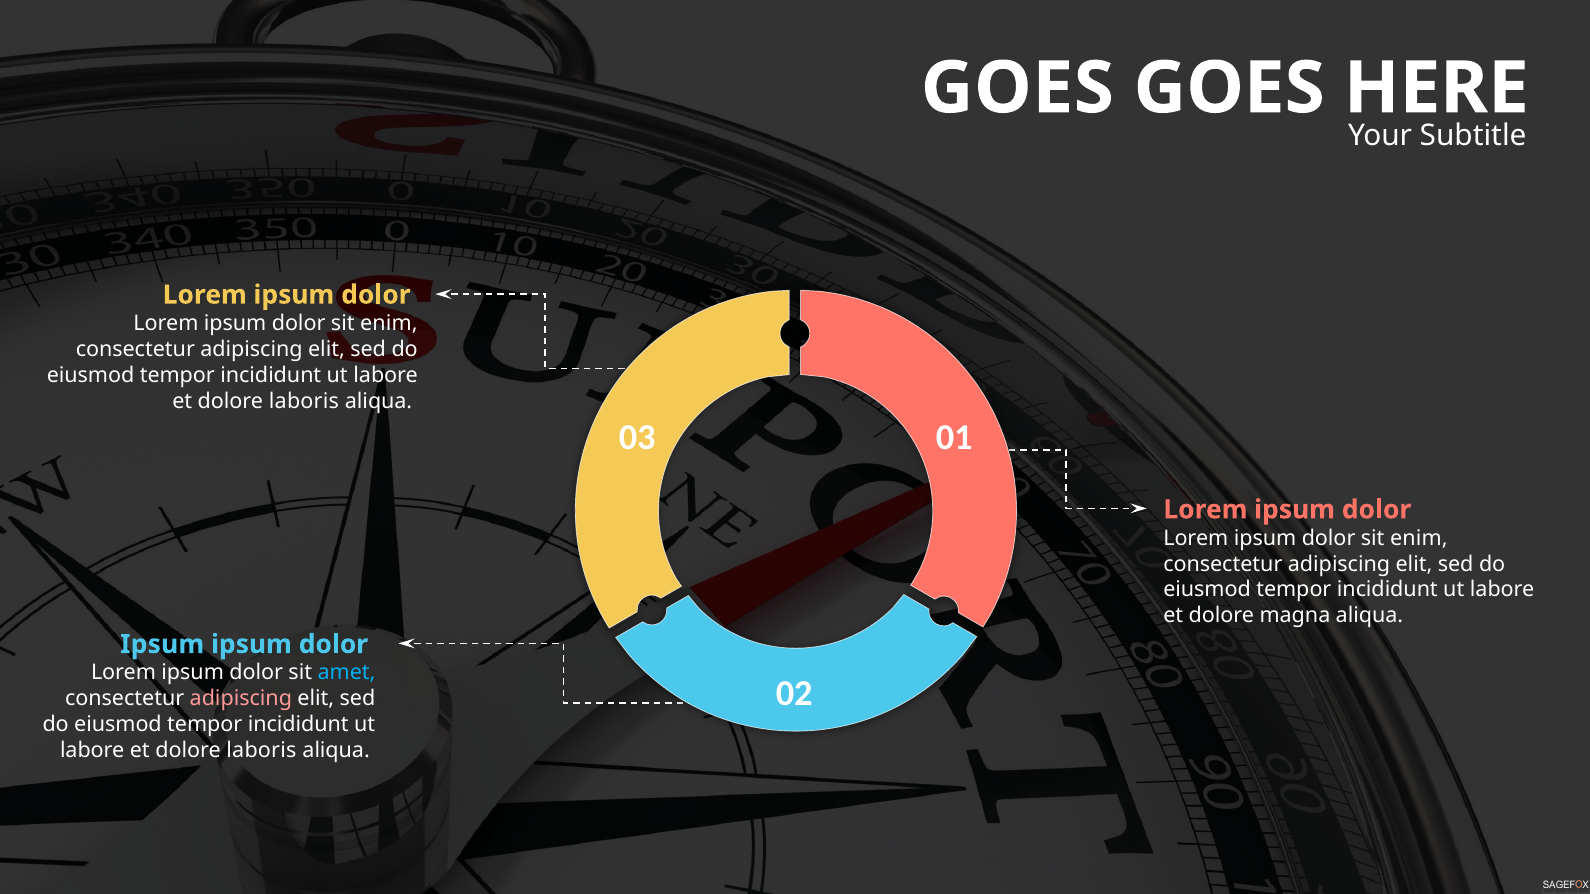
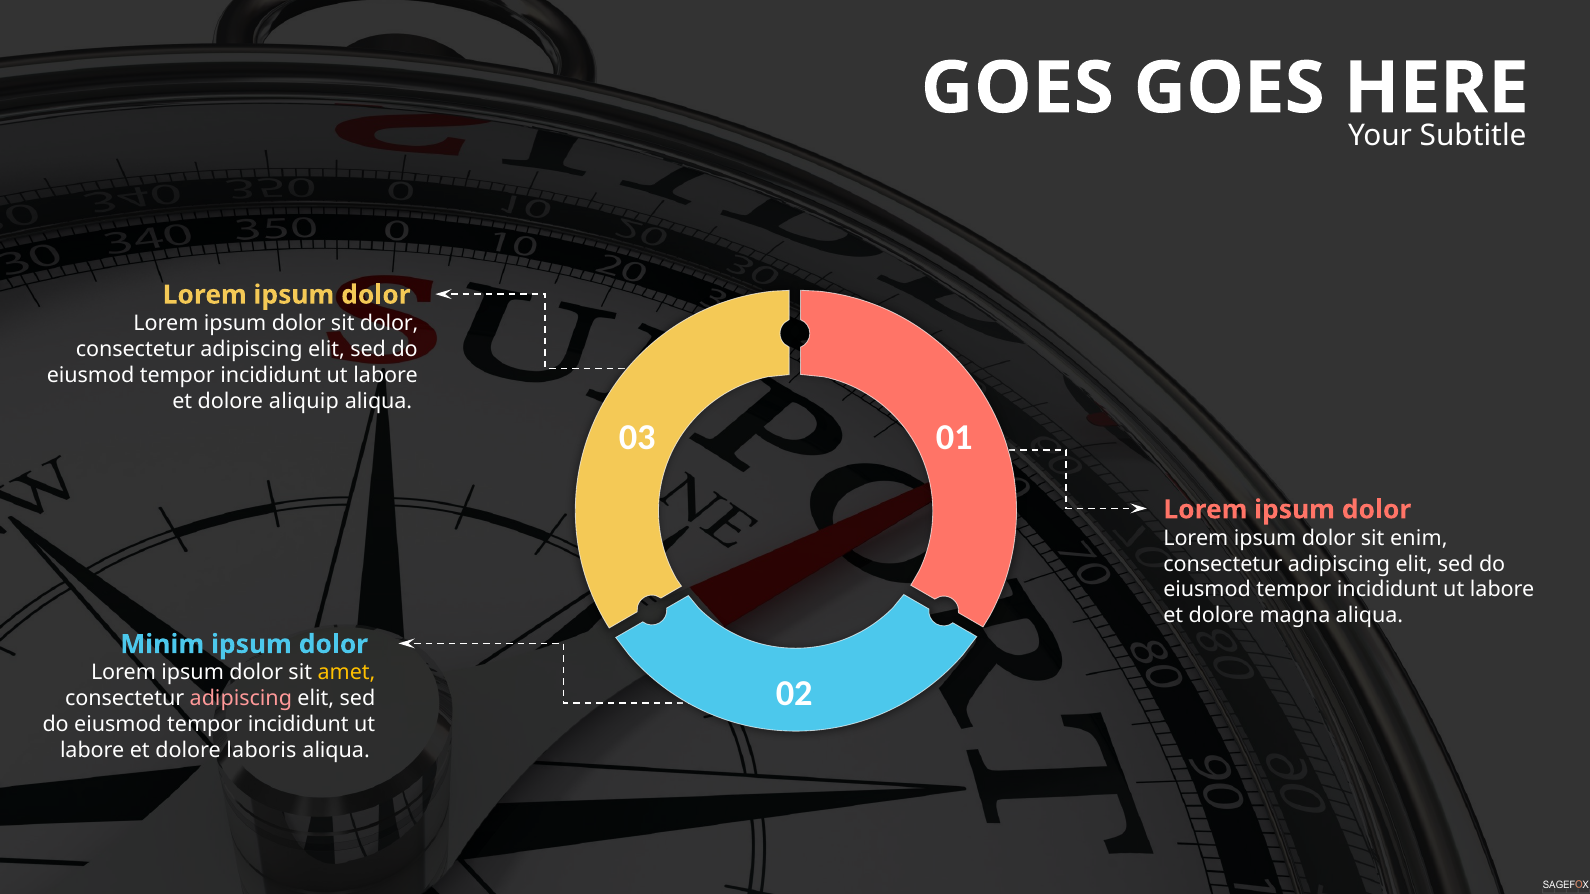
enim: enim -> dolor (389, 323)
laboris: laboris -> aliquip (304, 401)
Ipsum: Ipsum -> Minim (162, 645)
amet colour: light blue -> yellow (347, 673)
